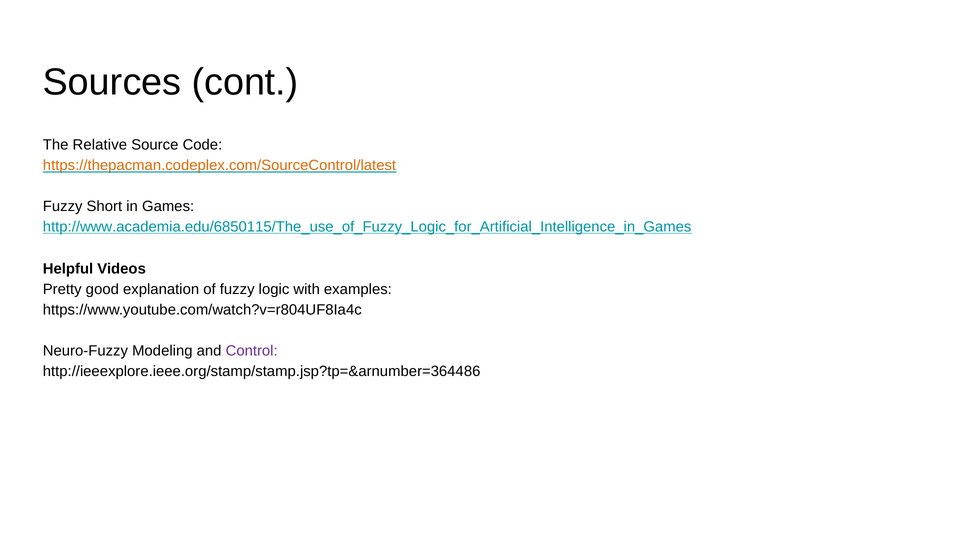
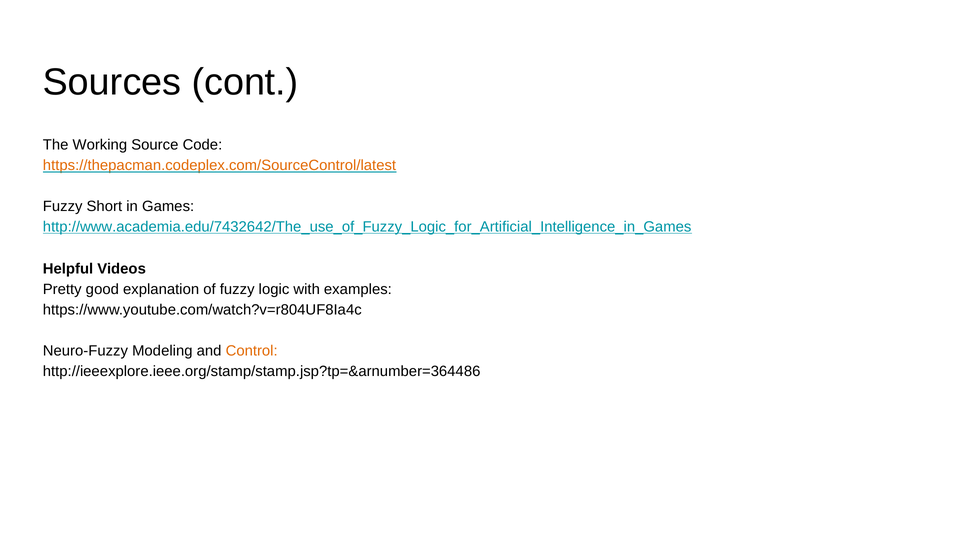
Relative: Relative -> Working (100, 145)
http://www.academia.edu/6850115/The_use_of_Fuzzy_Logic_for_Artificial_Intelligence_in_Games: http://www.academia.edu/6850115/The_use_of_Fuzzy_Logic_for_Artificial_Intelligence_in_Games -> http://www.academia.edu/7432642/The_use_of_Fuzzy_Logic_for_Artificial_Intelligence_in_Games (367, 227)
Control colour: purple -> orange (252, 351)
